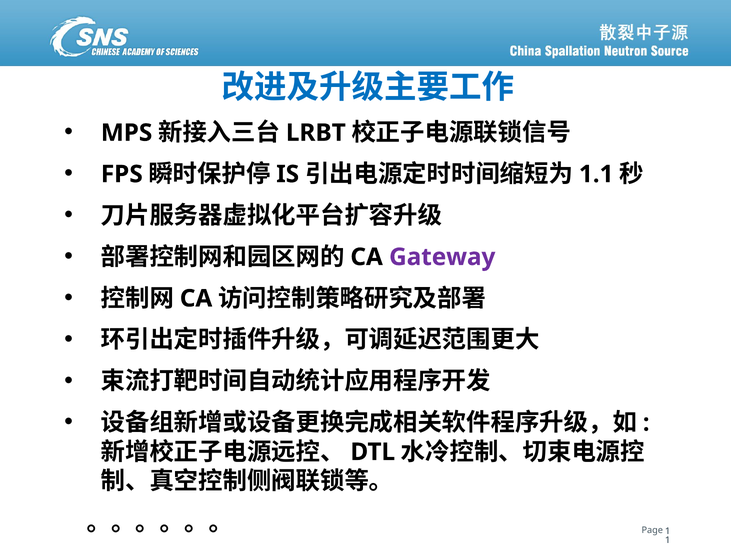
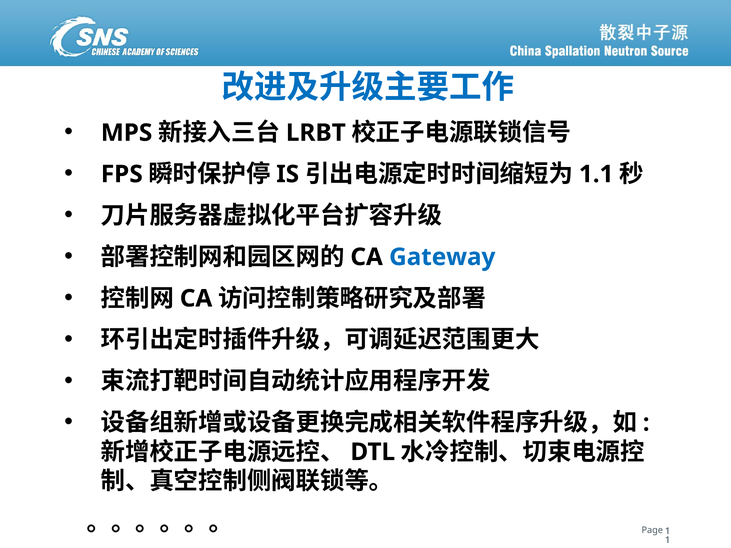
Gateway colour: purple -> blue (442, 257)
